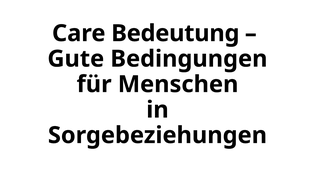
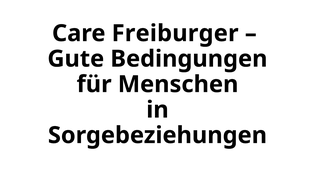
Bedeutung: Bedeutung -> Freiburger (175, 33)
